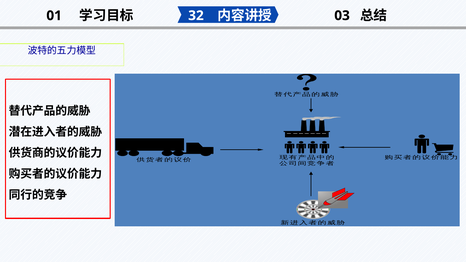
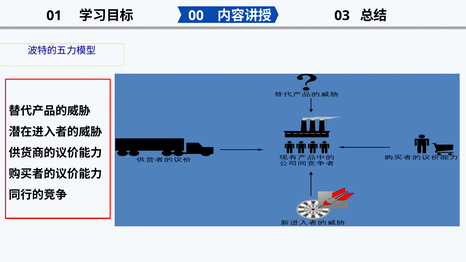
32: 32 -> 00 (196, 16)
